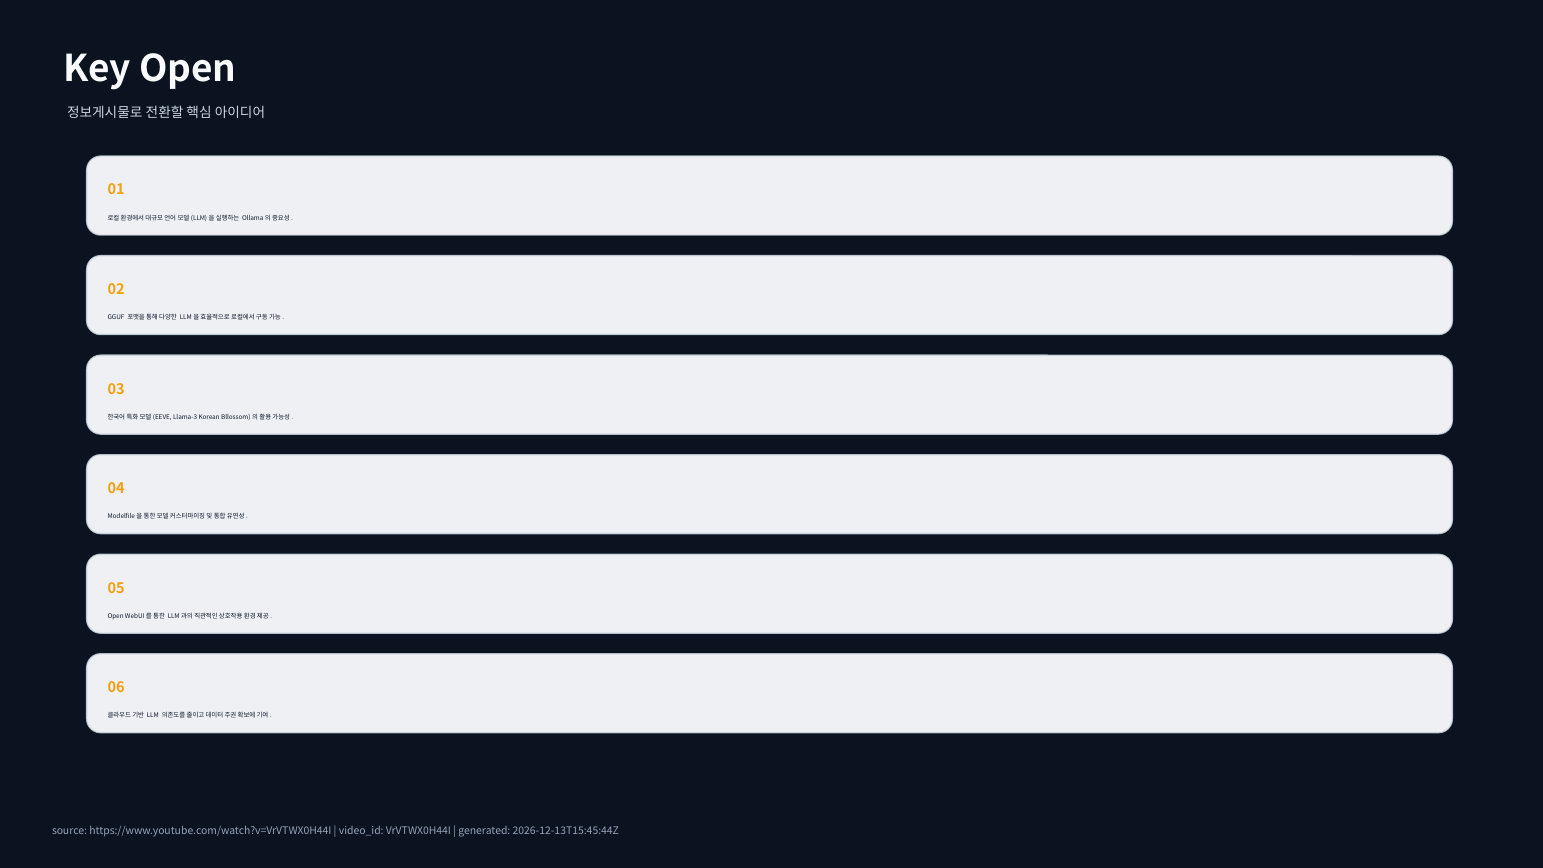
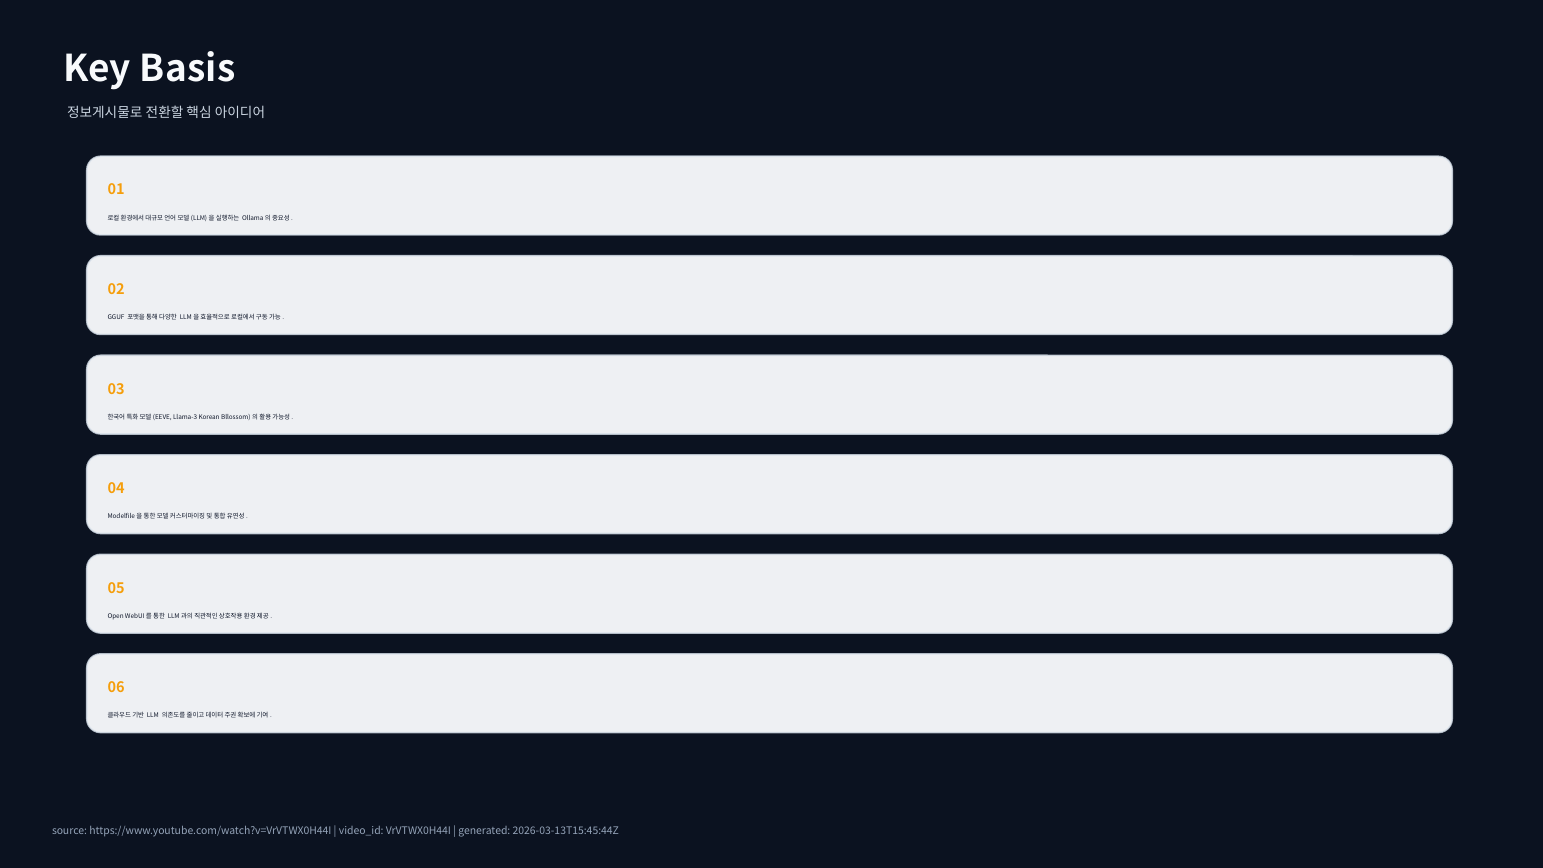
Key Open: Open -> Basis (188, 69)
2026-12-13T15:45:44Z: 2026-12-13T15:45:44Z -> 2026-03-13T15:45:44Z (566, 831)
